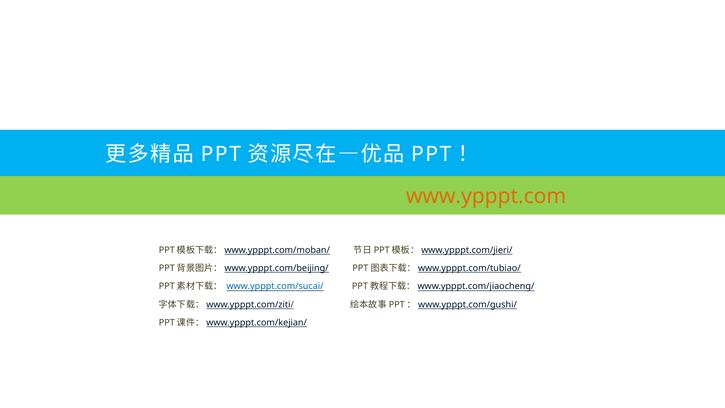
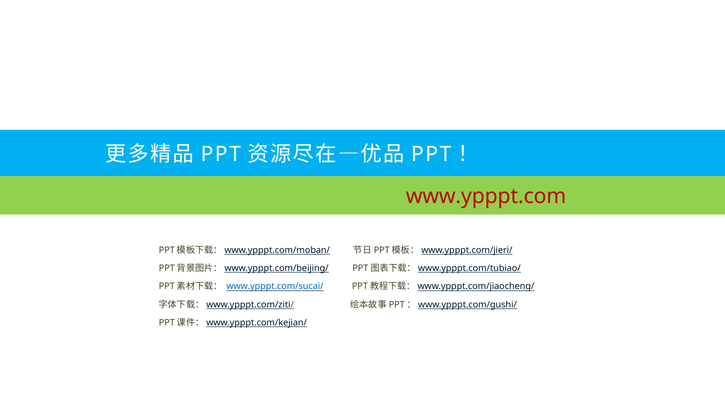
www.ypppt.com colour: orange -> red (486, 196)
